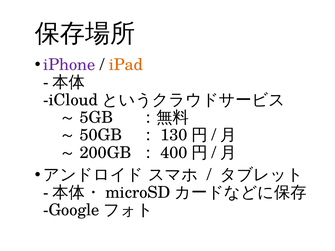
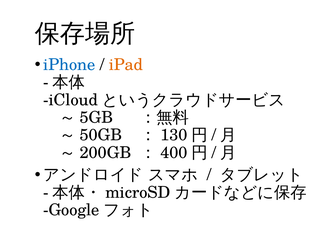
iPhone colour: purple -> blue (69, 65)
